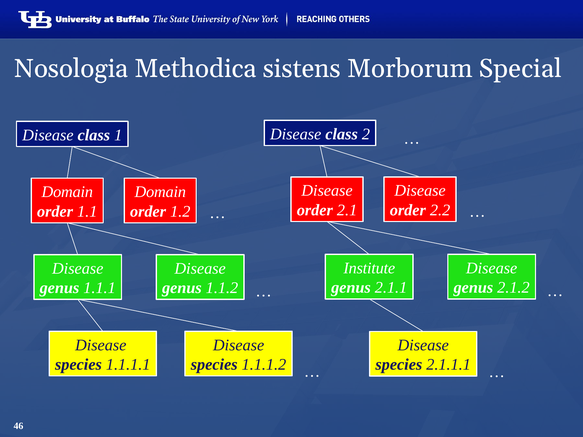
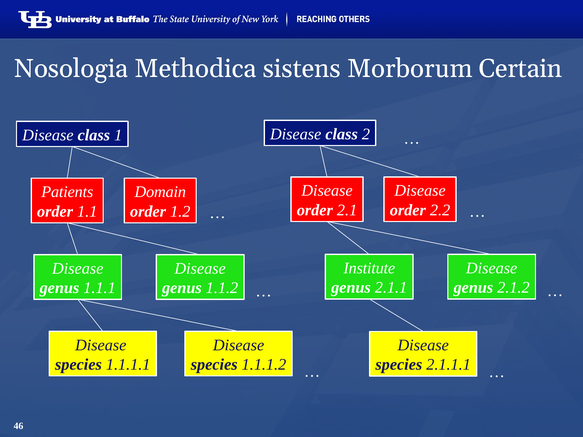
Special: Special -> Certain (521, 69)
Domain: Domain -> Patients (67, 192)
